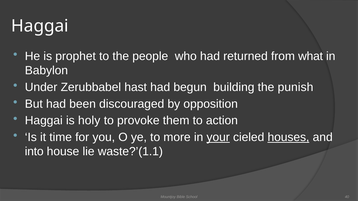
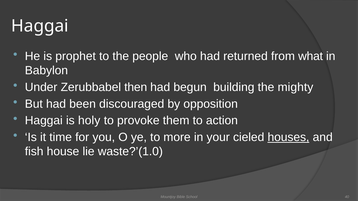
hast: hast -> then (136, 87)
punish: punish -> mighty (295, 87)
your underline: present -> none (218, 137)
into: into -> fish (34, 152)
waste?’(1.1: waste?’(1.1 -> waste?’(1.0 (130, 152)
